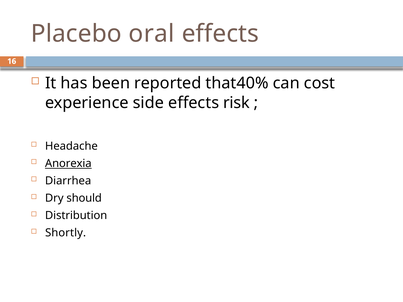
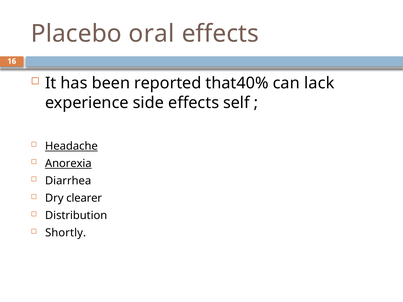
cost: cost -> lack (319, 83)
risk: risk -> self (236, 103)
Headache underline: none -> present (71, 146)
should: should -> clearer (84, 198)
